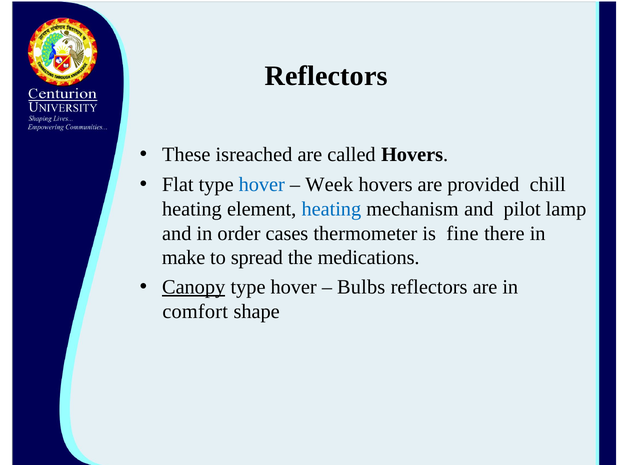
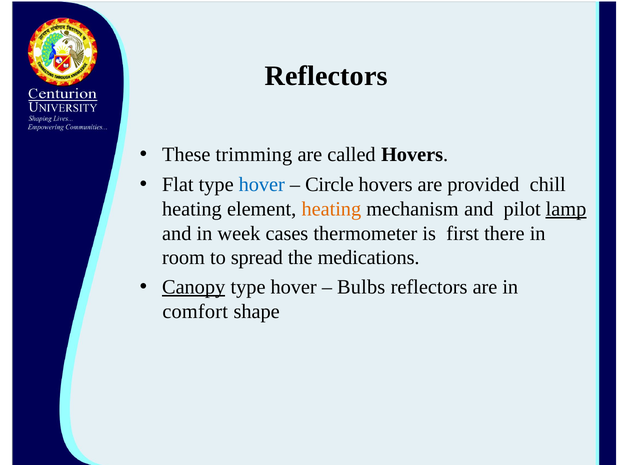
isreached: isreached -> trimming (254, 155)
Week: Week -> Circle (329, 185)
heating colour: blue -> orange (331, 209)
lamp underline: none -> present (566, 209)
order: order -> week (239, 234)
fine: fine -> first (463, 234)
make: make -> room (184, 258)
